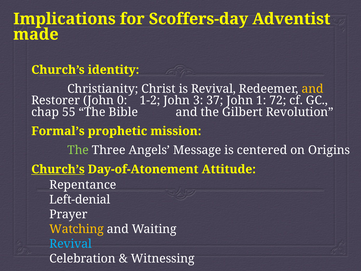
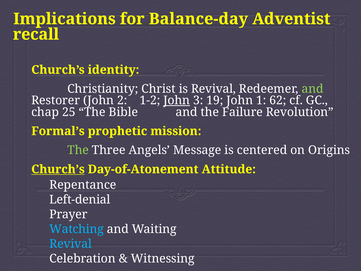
Scoffers-day: Scoffers-day -> Balance-day (198, 19)
made: made -> recall (36, 34)
and colour: yellow -> light green (312, 89)
0: 0 -> 2 (122, 100)
John underline: none -> present (177, 100)
37: 37 -> 19 (215, 100)
72: 72 -> 62 (278, 100)
55: 55 -> 25 (69, 112)
Gilbert: Gilbert -> Failure (242, 112)
Watching colour: yellow -> light blue (77, 229)
